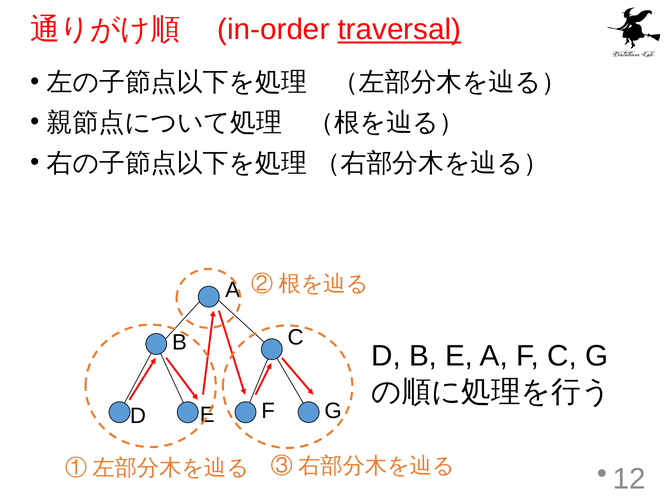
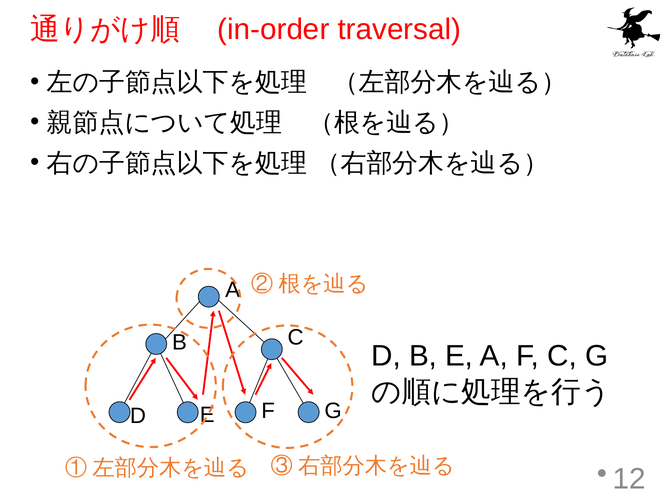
traversal underline: present -> none (399, 30)
